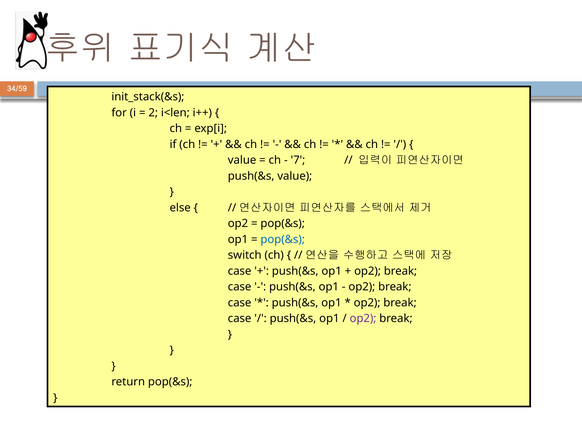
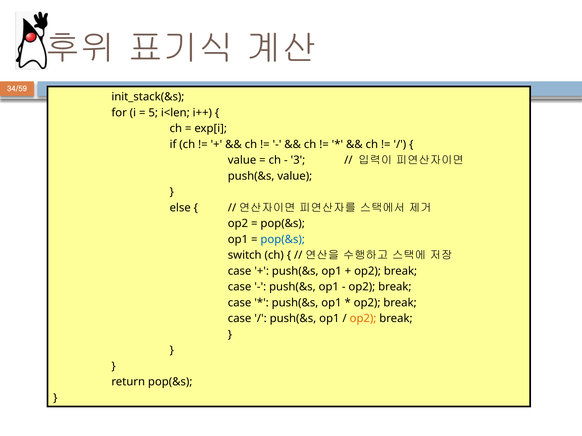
2: 2 -> 5 (153, 113)
7: 7 -> 3 (298, 160)
op2 colour: purple -> orange (363, 319)
